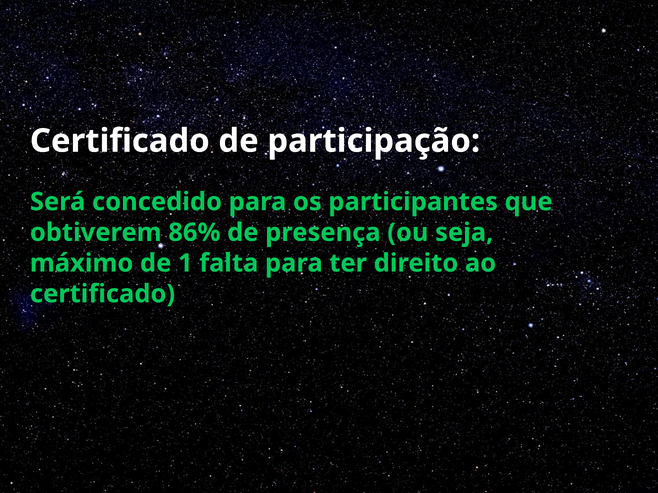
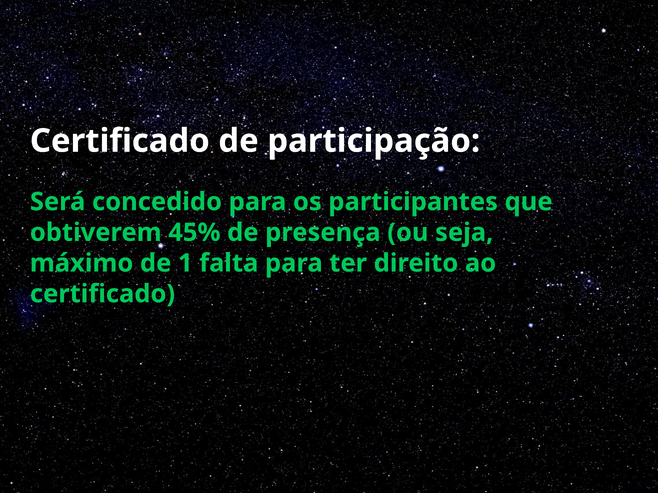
86%: 86% -> 45% (194, 233)
